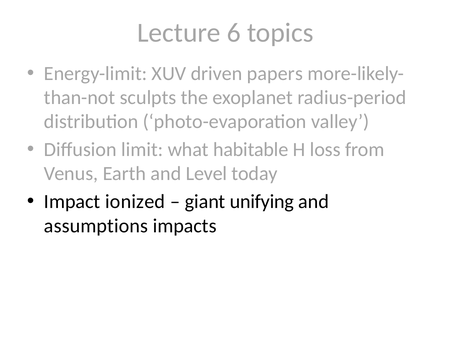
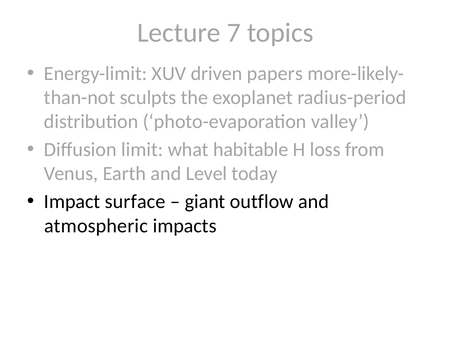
6: 6 -> 7 (234, 33)
ionized: ionized -> surface (135, 202)
unifying: unifying -> outflow (262, 202)
assumptions: assumptions -> atmospheric (96, 226)
